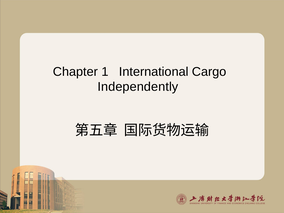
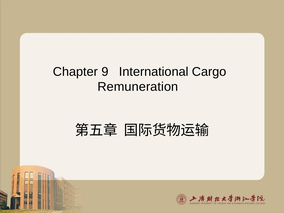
1: 1 -> 9 (105, 72)
Independently: Independently -> Remuneration (138, 87)
